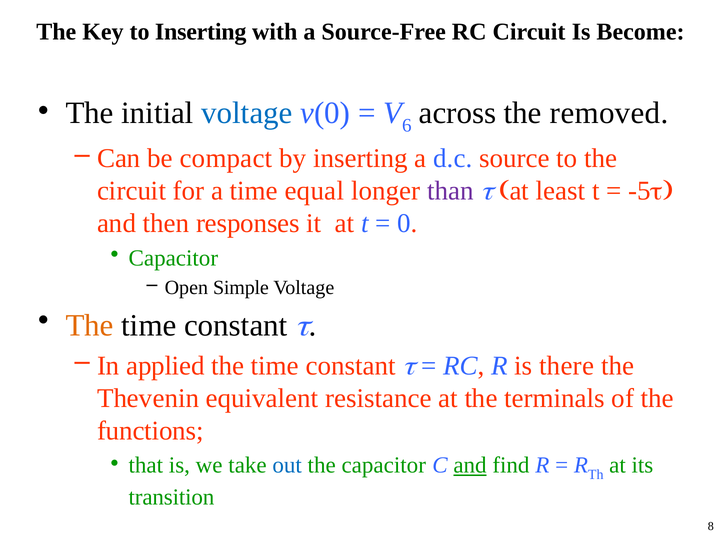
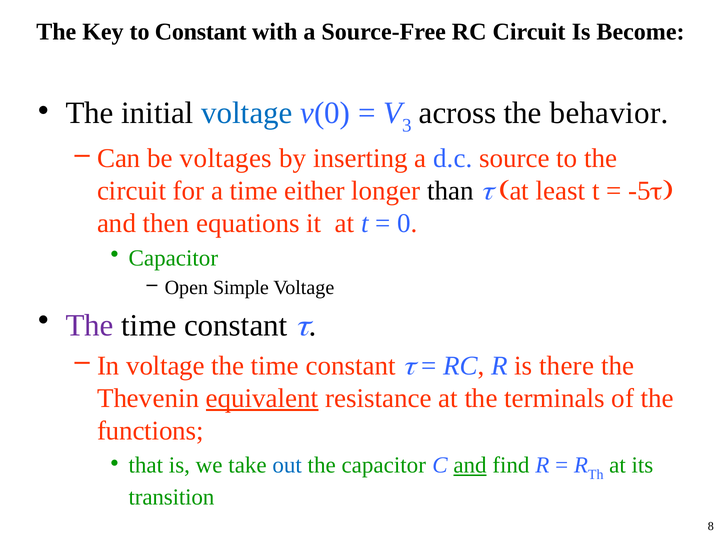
to Inserting: Inserting -> Constant (201, 32)
6: 6 -> 3 (407, 125)
removed: removed -> behavior (609, 113)
compact: compact -> voltages (226, 158)
equal: equal -> either (315, 191)
than colour: purple -> black (450, 191)
responses: responses -> equations (248, 223)
The colour: orange -> purple (90, 325)
In applied: applied -> voltage (165, 366)
equivalent underline: none -> present (262, 398)
